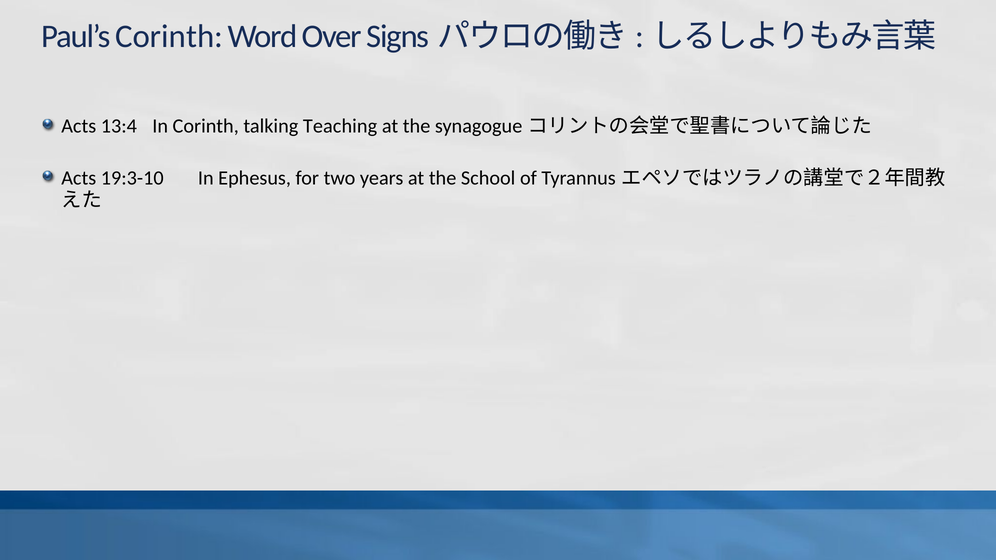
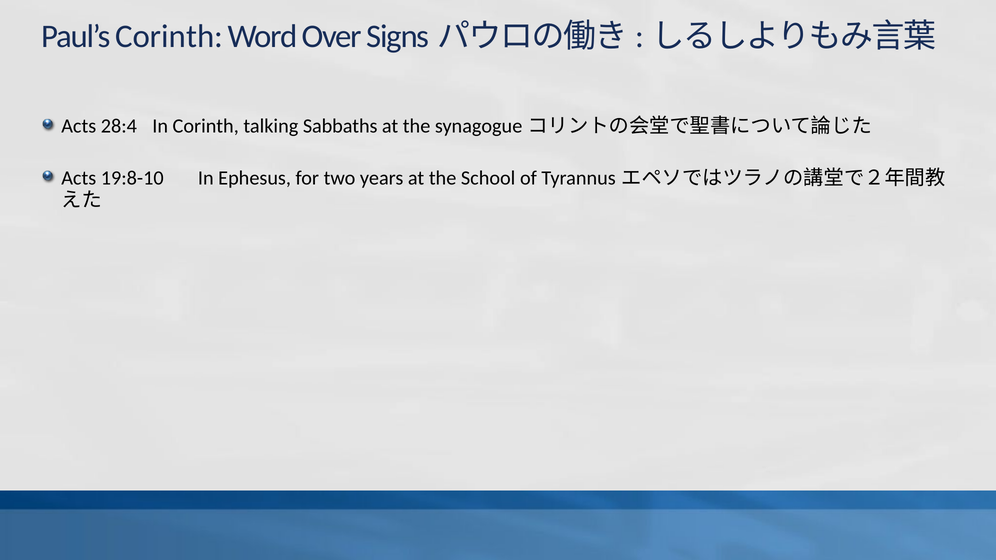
13:4: 13:4 -> 28:4 (119, 126)
Teaching: Teaching -> Sabbaths (340, 126)
19:3-10: 19:3-10 -> 19:8-10 (132, 178)
